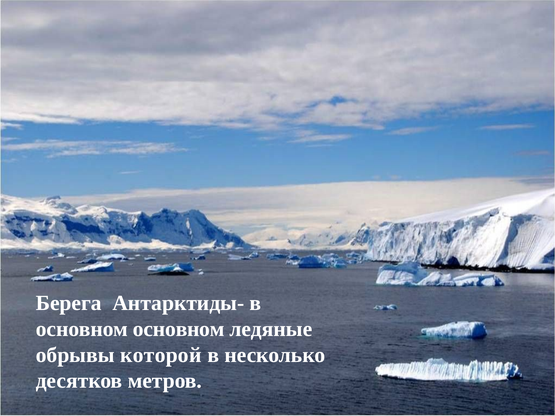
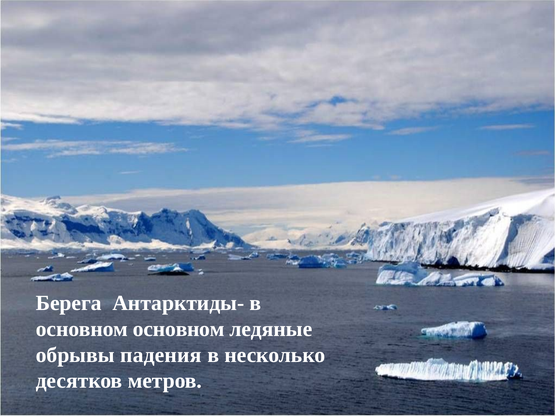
которой: которой -> падения (161, 355)
